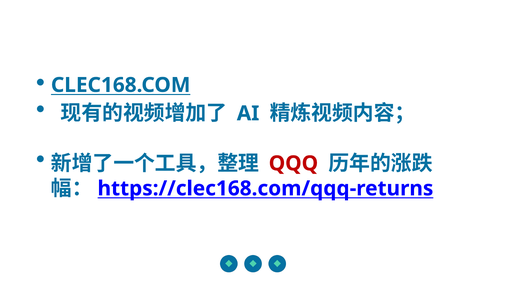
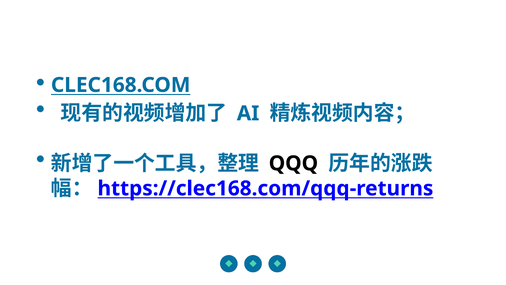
QQQ colour: red -> black (293, 163)
